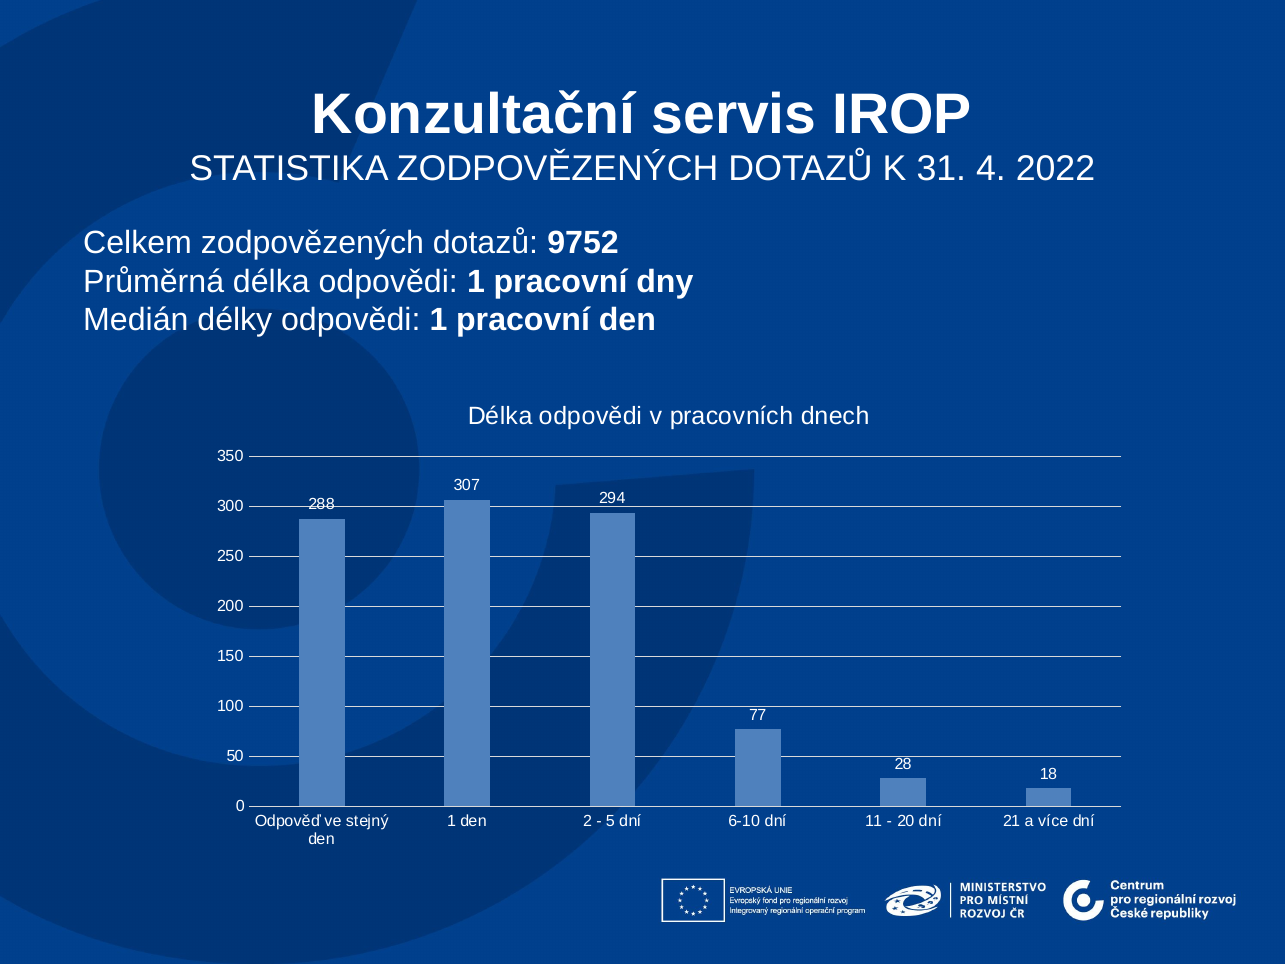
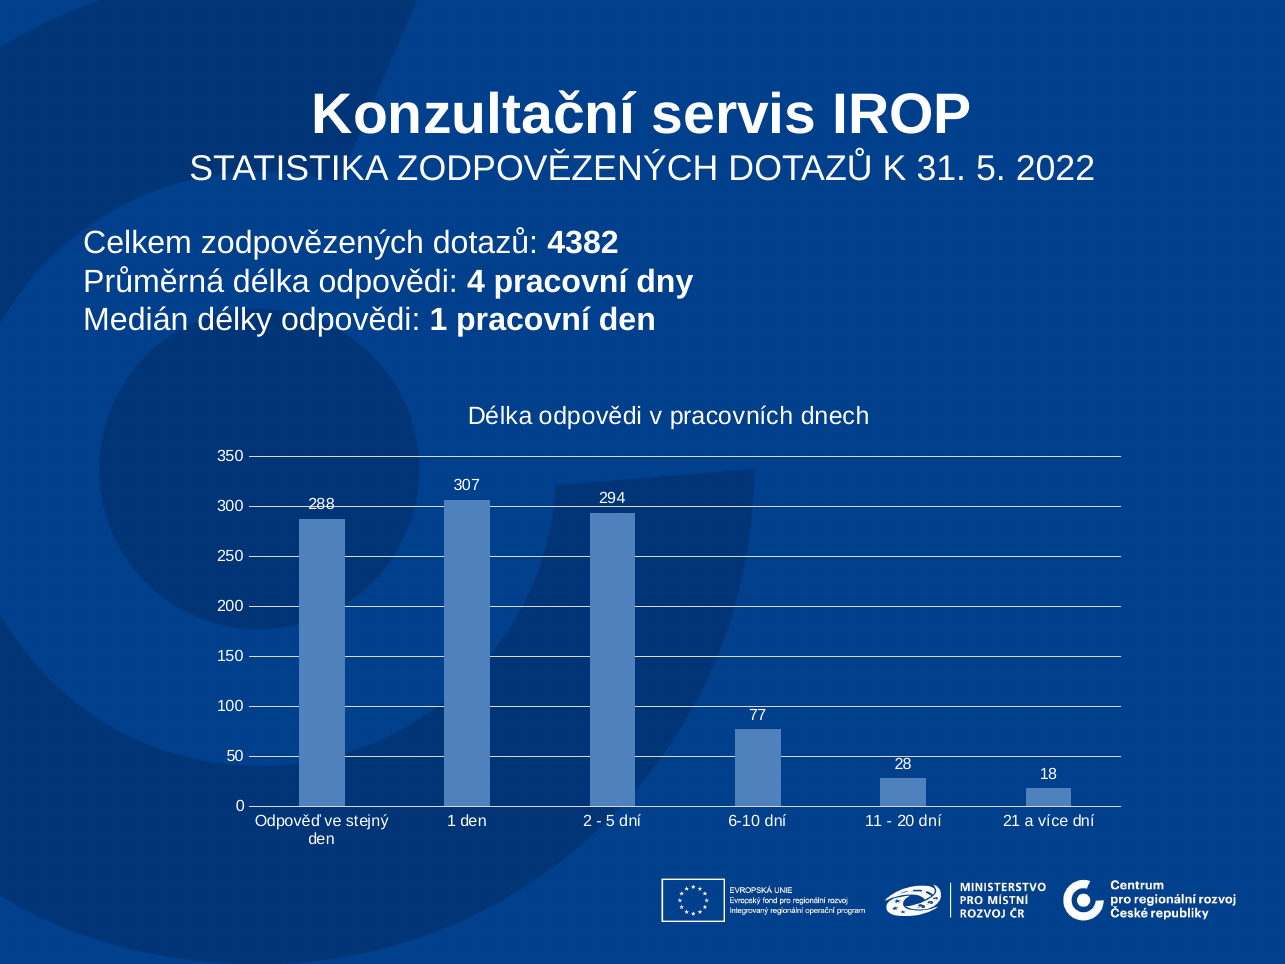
31 4: 4 -> 5 (991, 169)
9752: 9752 -> 4382 (583, 243)
délka odpovědi 1: 1 -> 4 (476, 282)
